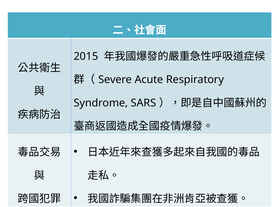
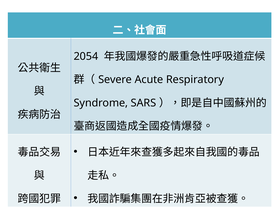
2015: 2015 -> 2054 (86, 56)
